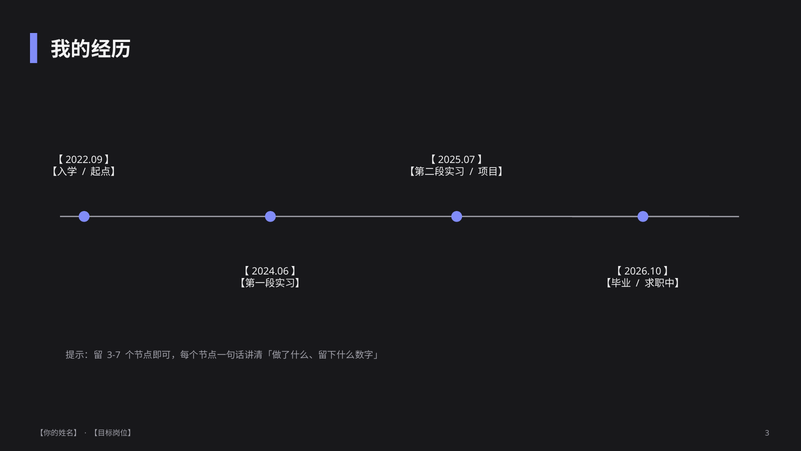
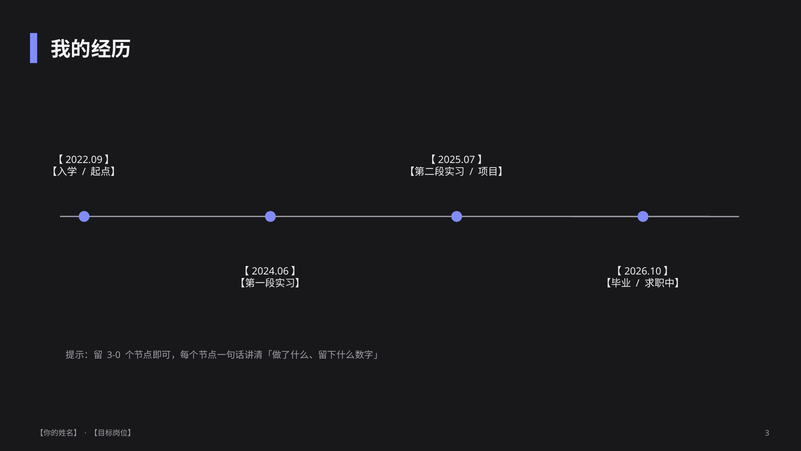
3-7: 3-7 -> 3-0 (114, 355)
